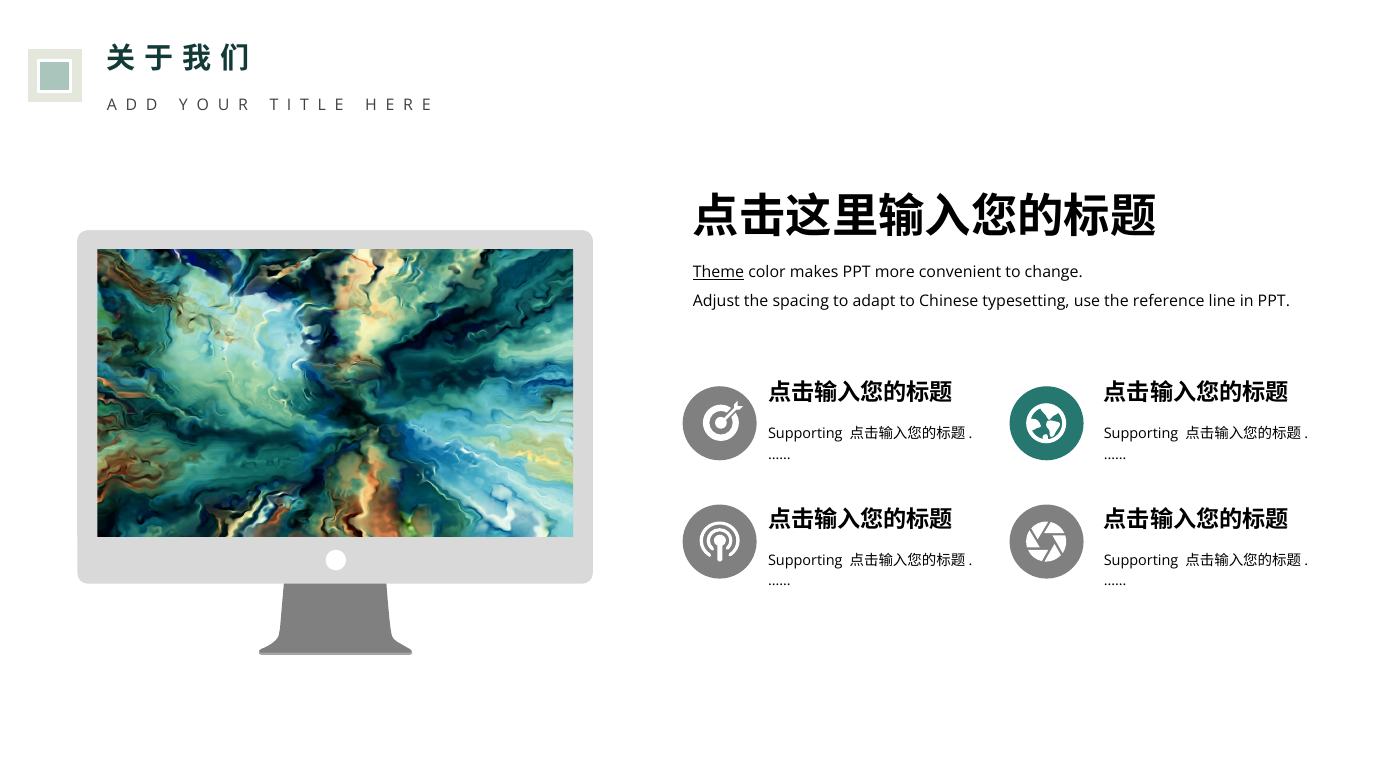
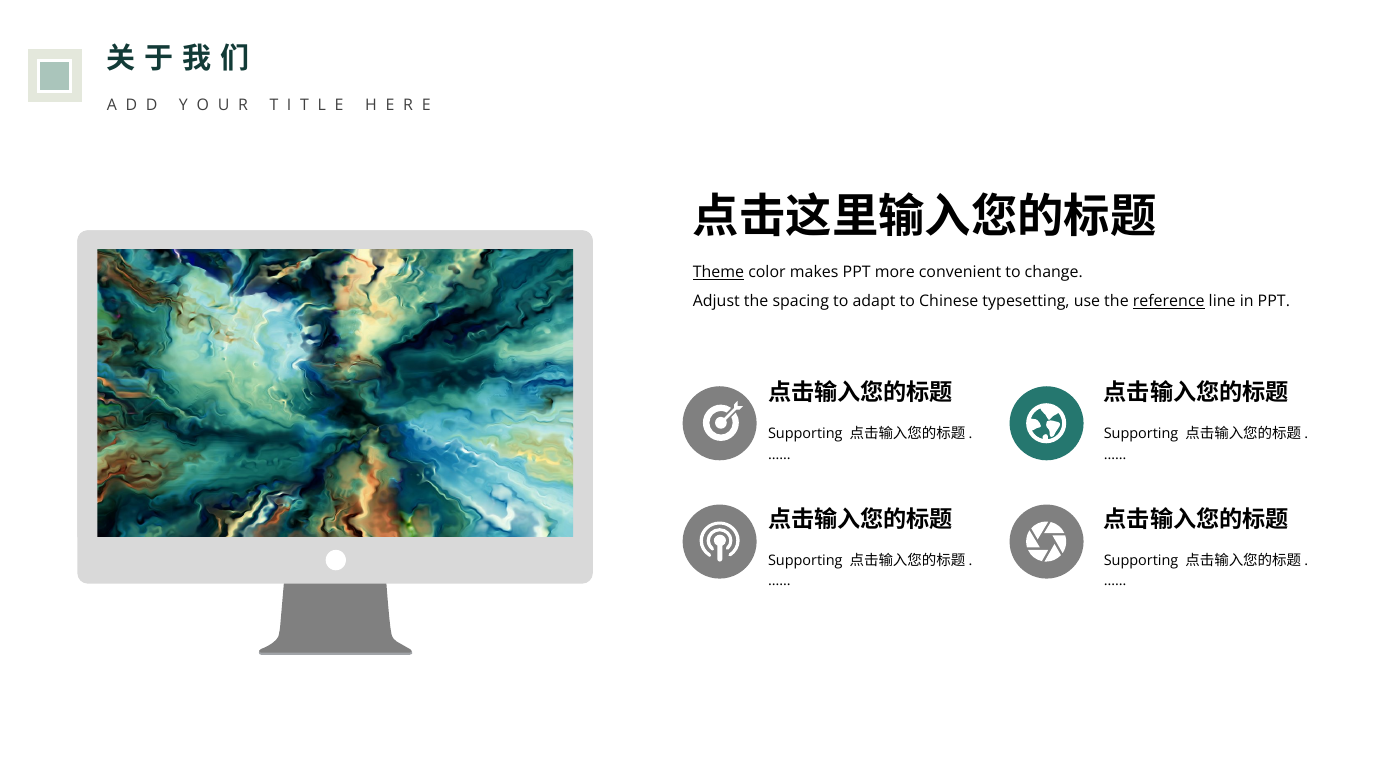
reference underline: none -> present (1169, 301)
